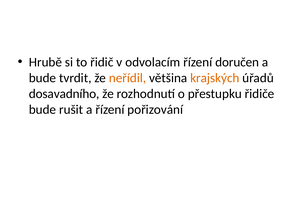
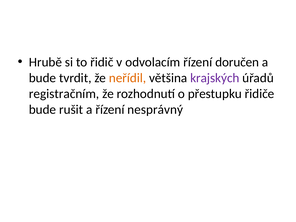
krajských colour: orange -> purple (215, 78)
dosavadního: dosavadního -> registračním (64, 94)
pořizování: pořizování -> nesprávný (155, 109)
